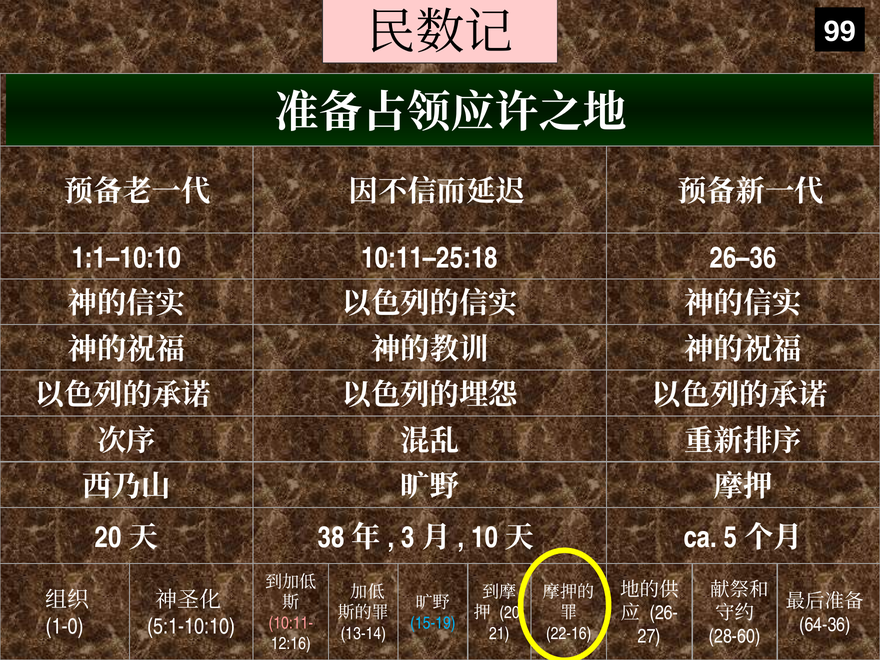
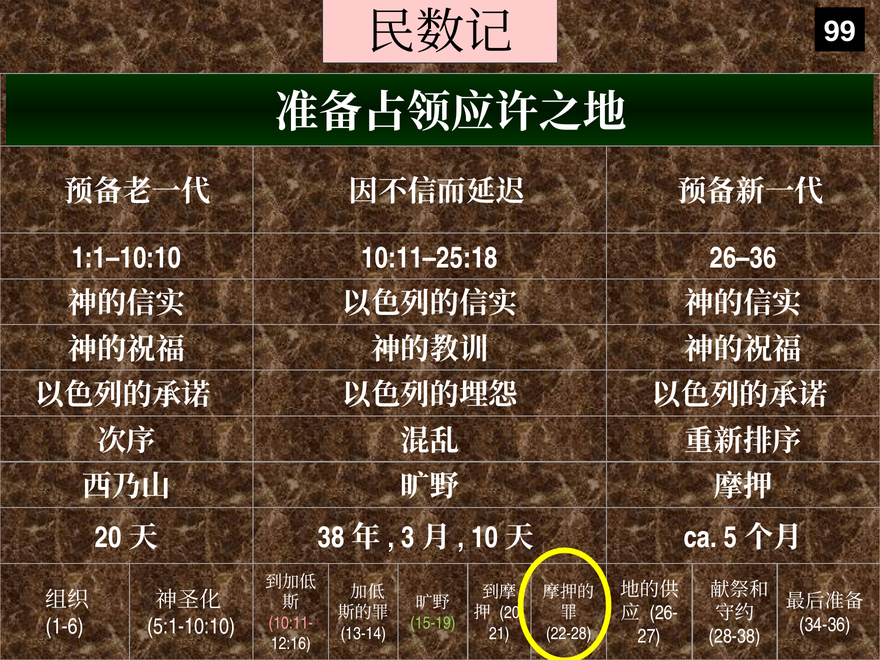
15-19 colour: light blue -> light green (433, 623)
64-36: 64-36 -> 34-36 (825, 625)
1-0: 1-0 -> 1-6 (65, 626)
22-16: 22-16 -> 22-28 (569, 633)
28-60: 28-60 -> 28-38 (735, 636)
